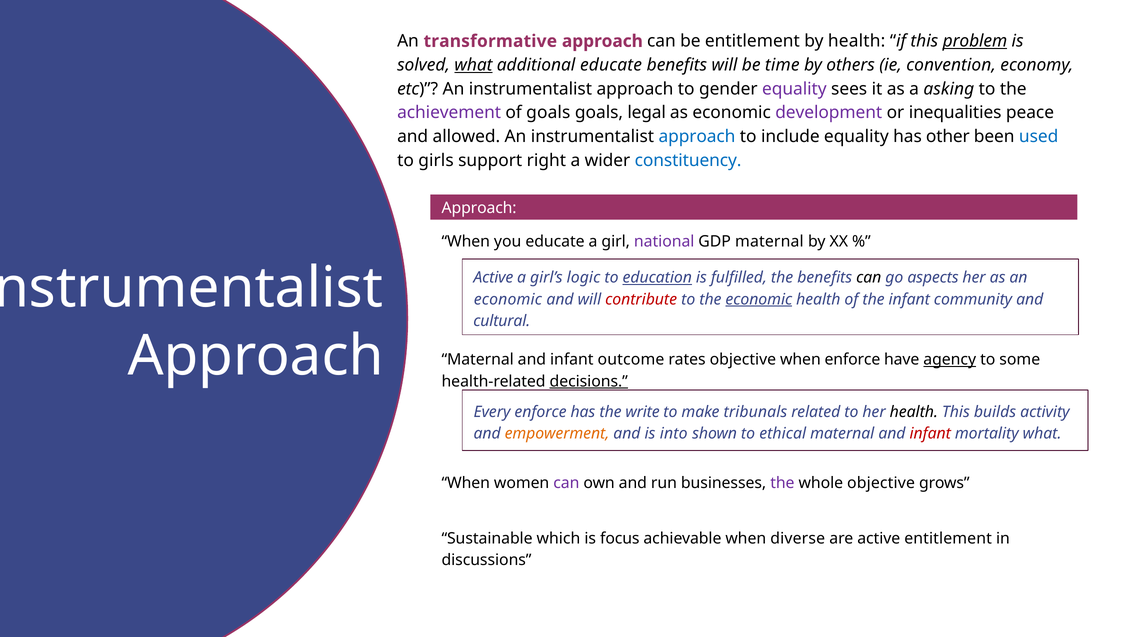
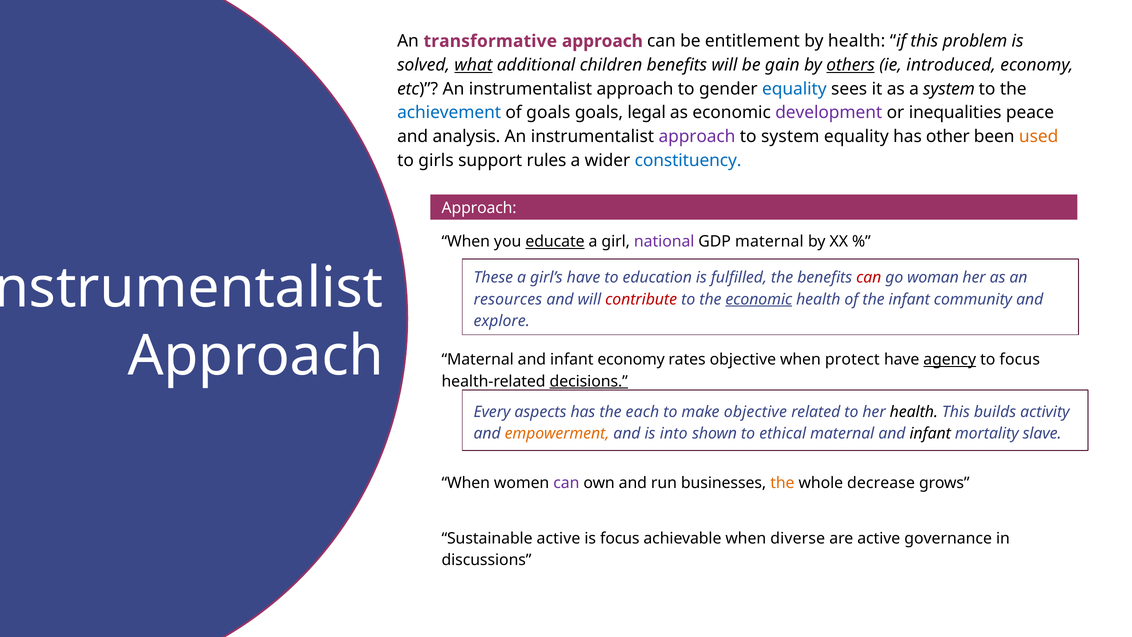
problem underline: present -> none (975, 41)
additional educate: educate -> children (611, 65)
time: time -> gain (782, 65)
others underline: none -> present (851, 65)
convention: convention -> introduced (951, 65)
equality colour: purple -> blue (794, 89)
a asking: asking -> system (949, 89)
achievement colour: purple -> blue (449, 113)
allowed: allowed -> analysis (466, 136)
approach colour: blue -> purple (697, 136)
to include: include -> system (790, 136)
used colour: blue -> orange (1039, 136)
right: right -> rules (546, 160)
educate underline: none -> present (555, 242)
Active: Active -> These (493, 278)
girl’s logic: logic -> have (583, 278)
education underline: present -> none (657, 278)
can colour: black -> red (869, 278)
aspects: aspects -> woman (933, 278)
economic: economic -> resources (508, 299)
cultural: cultural -> explore (502, 321)
infant outcome: outcome -> economy (631, 360)
when enforce: enforce -> protect (852, 360)
to some: some -> focus (1020, 360)
Every enforce: enforce -> aspects (540, 412)
write: write -> each (642, 412)
make tribunals: tribunals -> objective (755, 412)
infant colour: red -> black (930, 433)
mortality what: what -> slave (1042, 433)
the colour: purple -> orange (782, 483)
whole objective: objective -> decrease (881, 483)
Sustainable which: which -> active (558, 538)
active entitlement: entitlement -> governance (948, 538)
